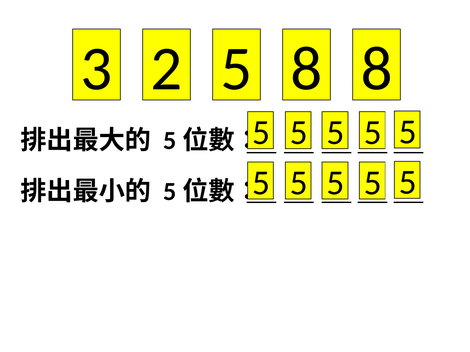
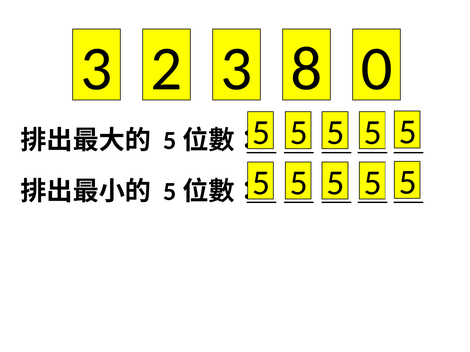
2 5: 5 -> 3 (236, 69)
8 8: 8 -> 0 (377, 69)
